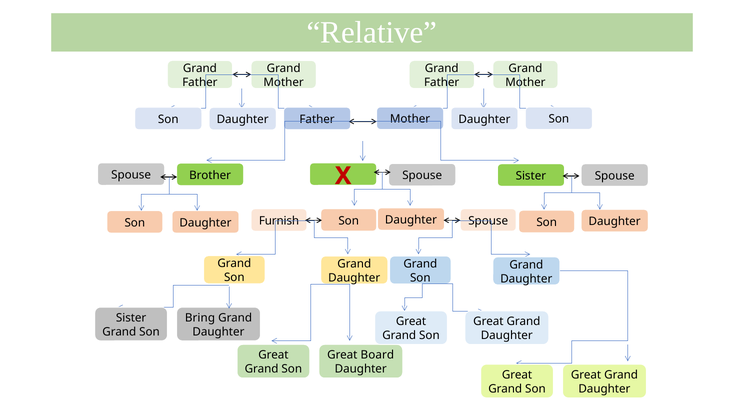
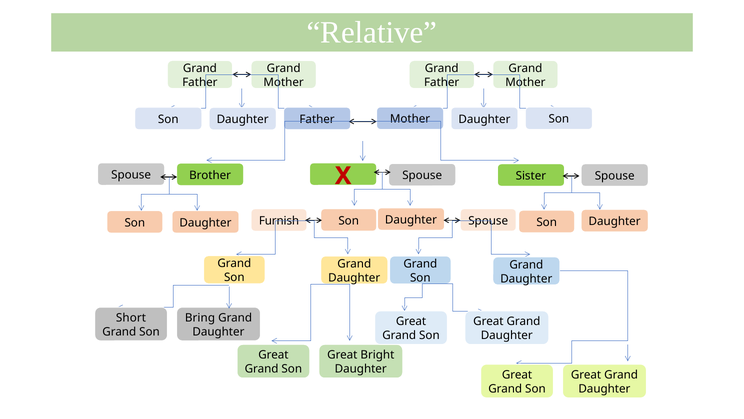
Sister: Sister -> Short (131, 317)
Board: Board -> Bright (377, 355)
